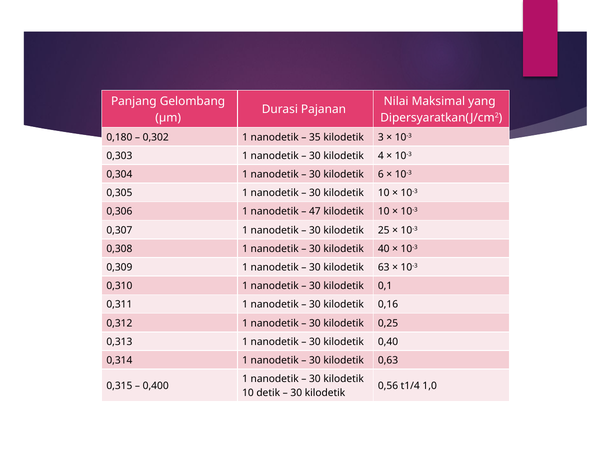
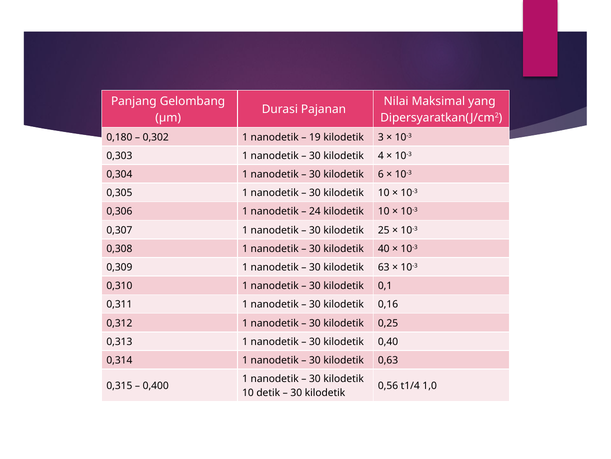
35: 35 -> 19 (315, 137)
47: 47 -> 24 (315, 211)
